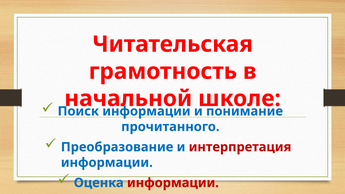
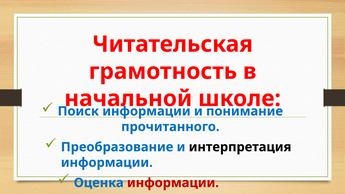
интерпретация colour: red -> black (240, 147)
